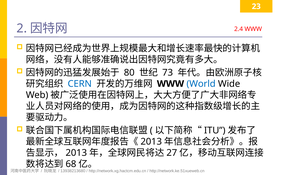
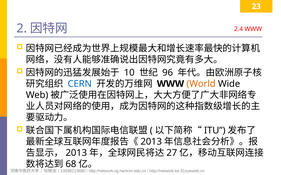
80: 80 -> 10 (129, 73)
73: 73 -> 96 (168, 73)
World colour: blue -> orange (201, 84)
